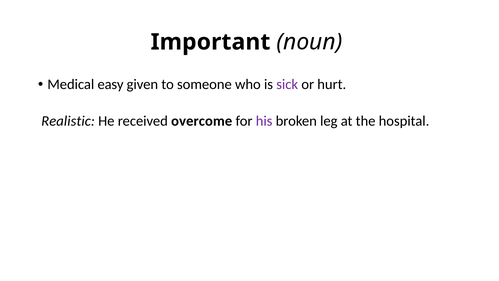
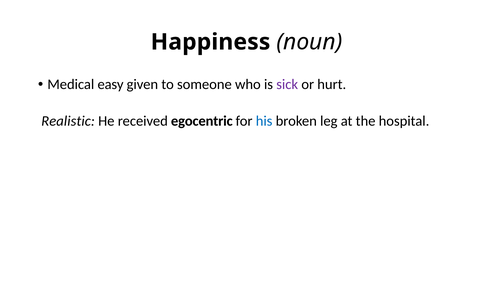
Important: Important -> Happiness (210, 42)
overcome: overcome -> egocentric (202, 121)
his colour: purple -> blue (264, 121)
